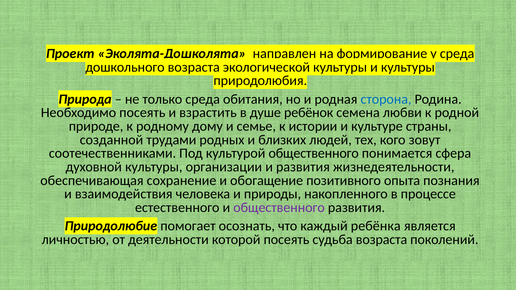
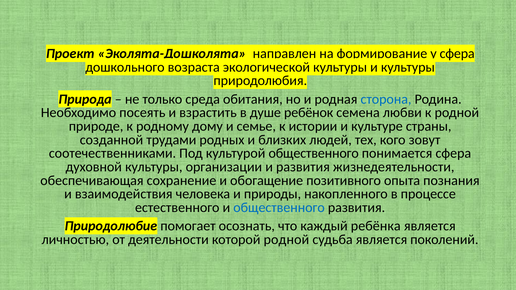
среда: среда -> сфера (457, 54)
общественного colour: purple -> blue (279, 208)
которой посеять: посеять -> родной (286, 240)
судьба возраста: возраста -> является (382, 240)
